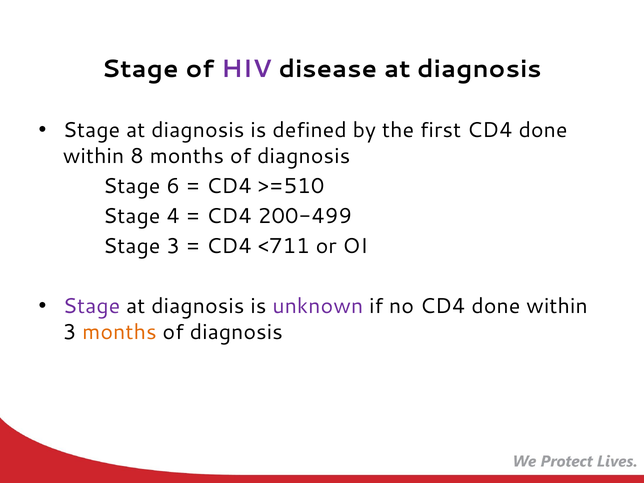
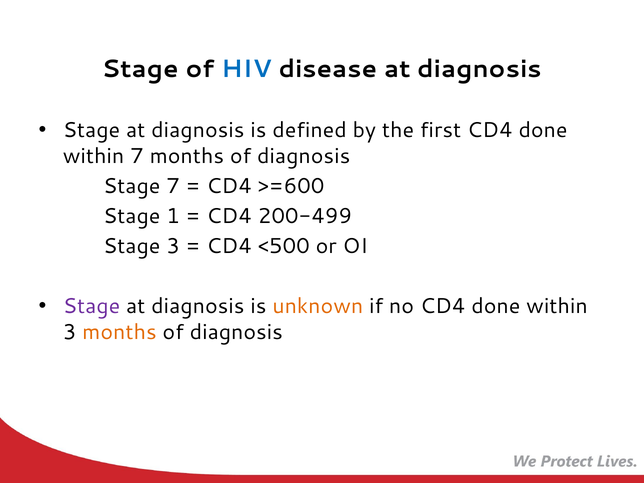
HIV colour: purple -> blue (246, 69)
within 8: 8 -> 7 (137, 156)
Stage 6: 6 -> 7 (173, 186)
>=510: >=510 -> >=600 (291, 186)
4: 4 -> 1 (173, 216)
<711: <711 -> <500 (284, 246)
unknown colour: purple -> orange (318, 306)
